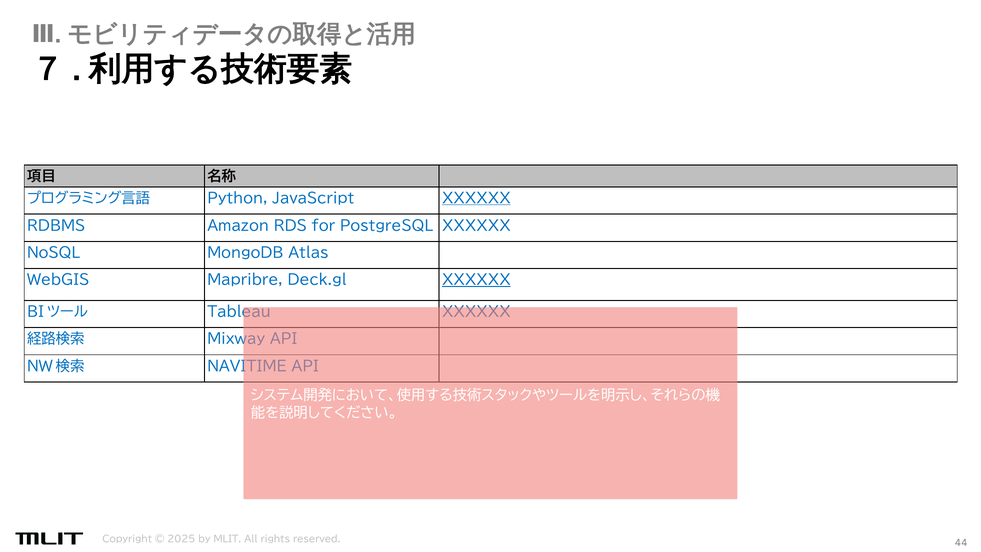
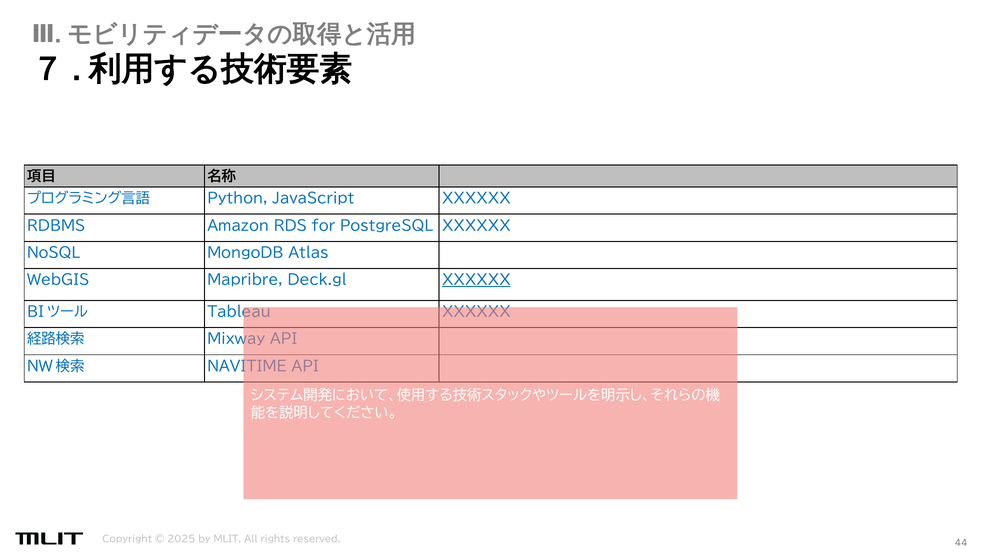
XXXXXX underline: present -> none (476, 199)
